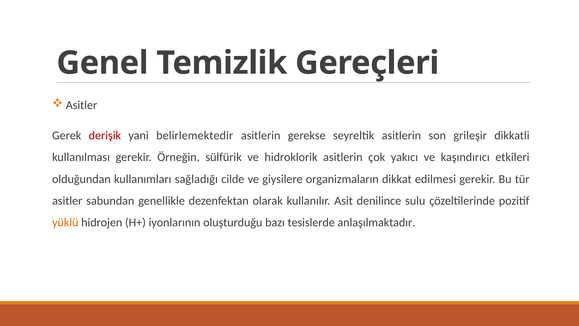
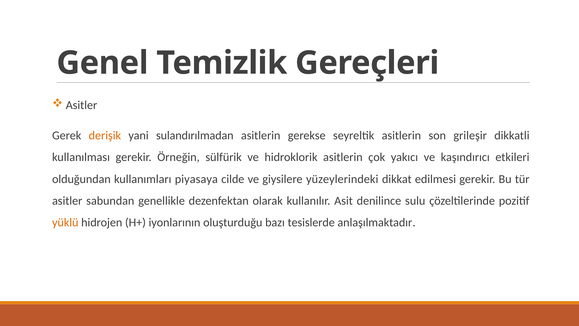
derişik colour: red -> orange (105, 135)
belirlemektedir: belirlemektedir -> sulandırılmadan (195, 135)
sağladığı: sağladığı -> piyasaya (196, 179)
organizmaların: organizmaların -> yüzeylerindeki (342, 179)
